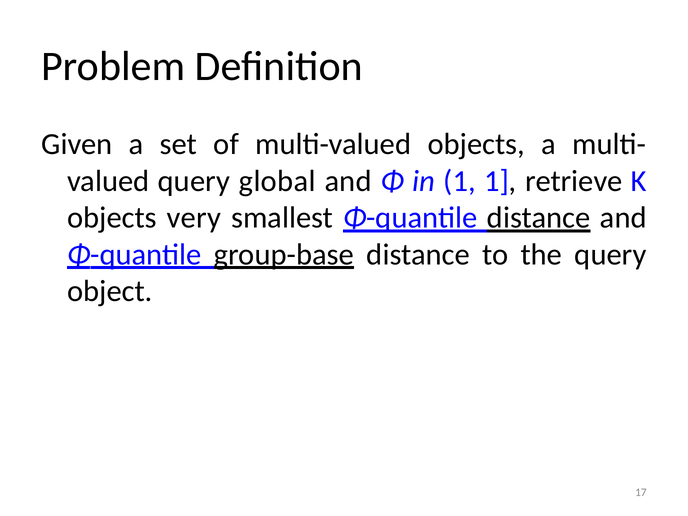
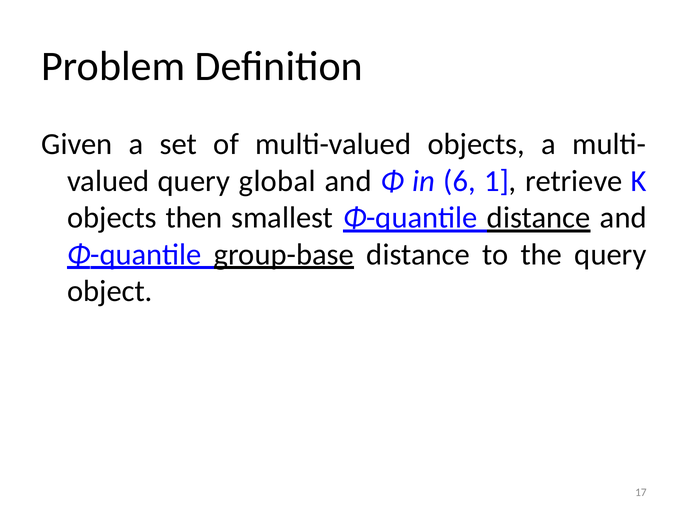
in 1: 1 -> 6 (460, 181)
very: very -> then (194, 218)
